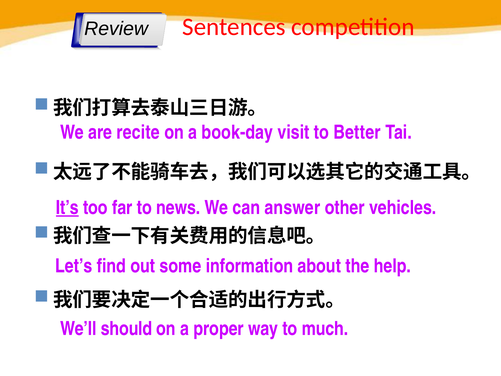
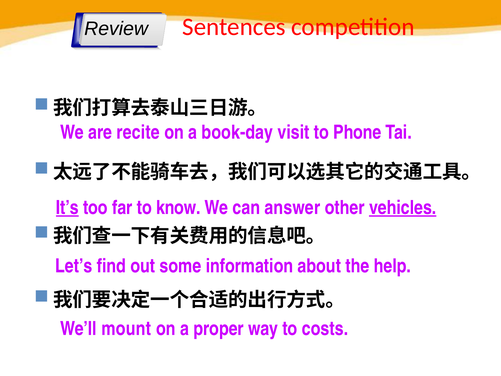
Better: Better -> Phone (357, 132)
news: news -> know (178, 208)
vehicles underline: none -> present (403, 208)
should: should -> mount (126, 329)
much: much -> costs (325, 329)
